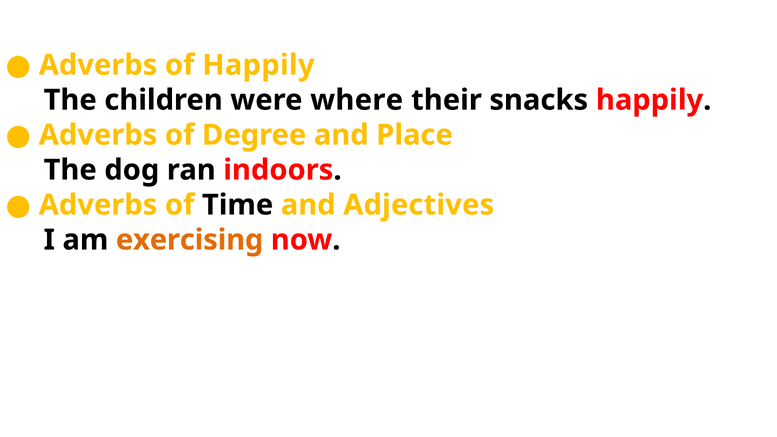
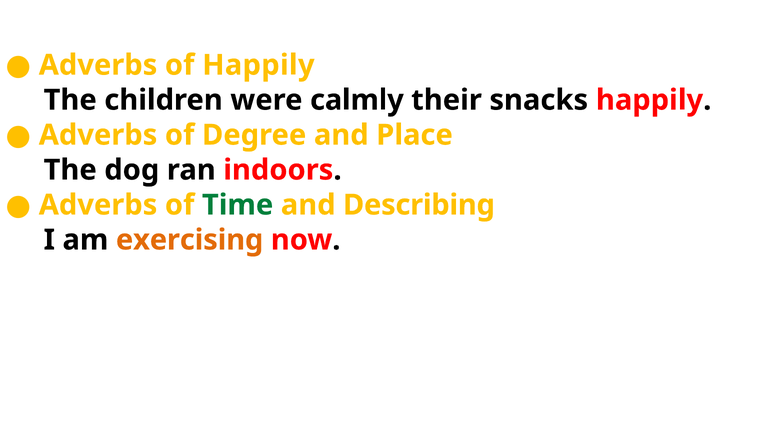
where: where -> calmly (357, 100)
Time colour: black -> green (238, 205)
Adjectives: Adjectives -> Describing (419, 205)
